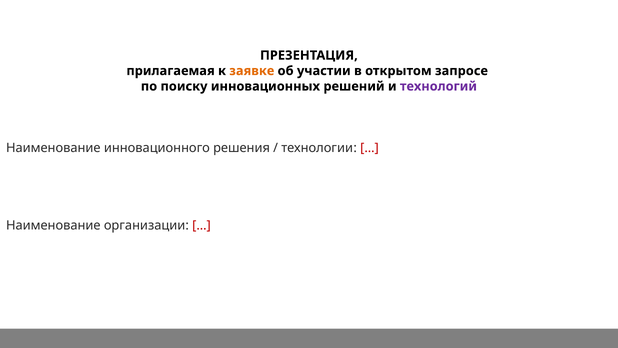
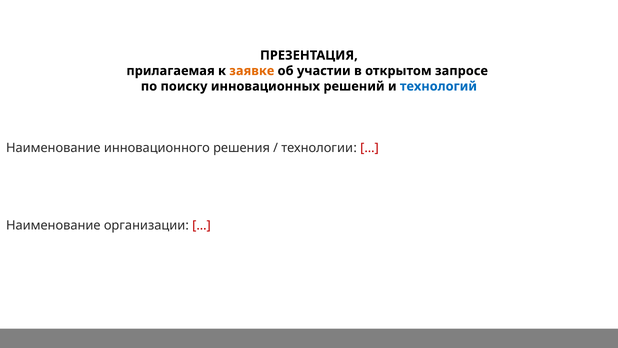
технологий colour: purple -> blue (438, 86)
